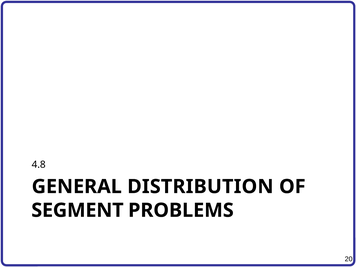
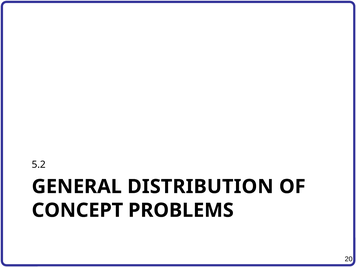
4.8: 4.8 -> 5.2 (39, 165)
SEGMENT: SEGMENT -> CONCEPT (77, 210)
